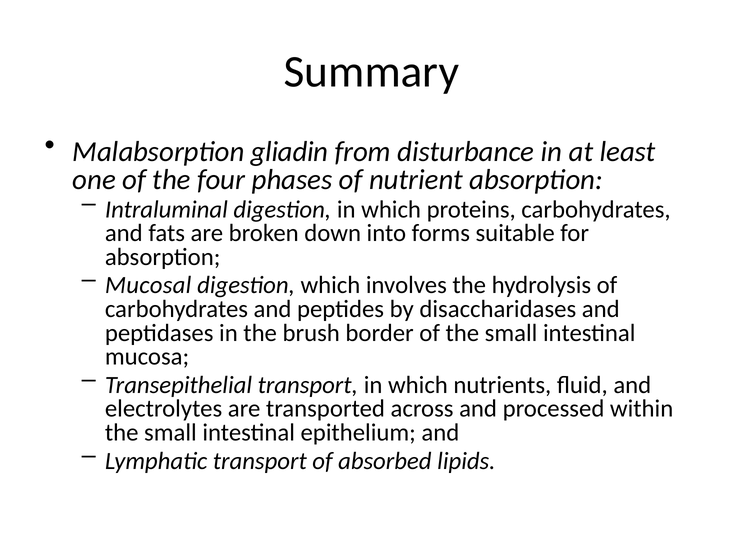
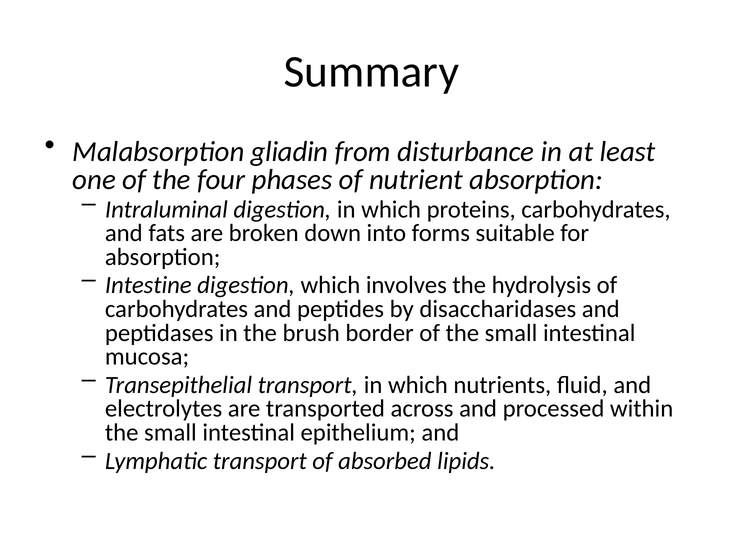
Mucosal: Mucosal -> Intestine (148, 285)
